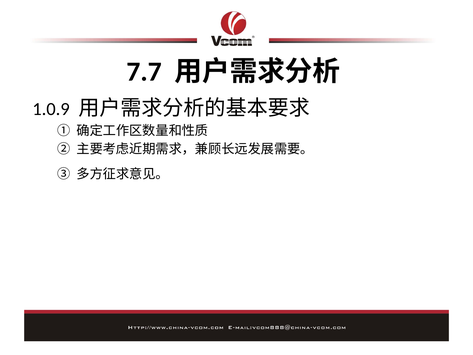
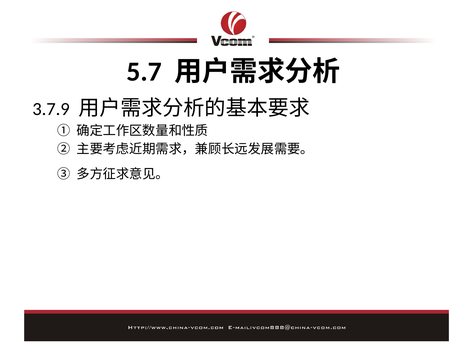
7.7: 7.7 -> 5.7 (144, 72)
1.0.9: 1.0.9 -> 3.7.9 (51, 109)
